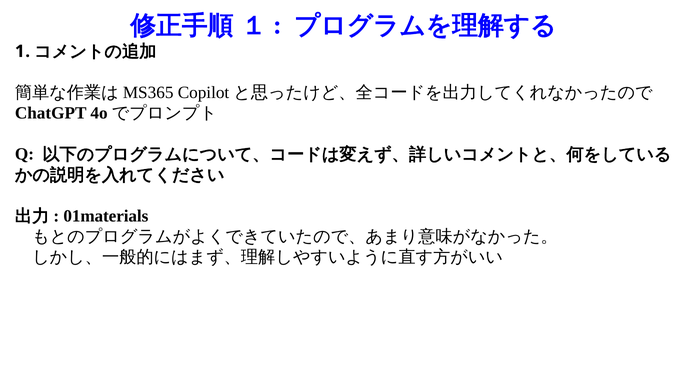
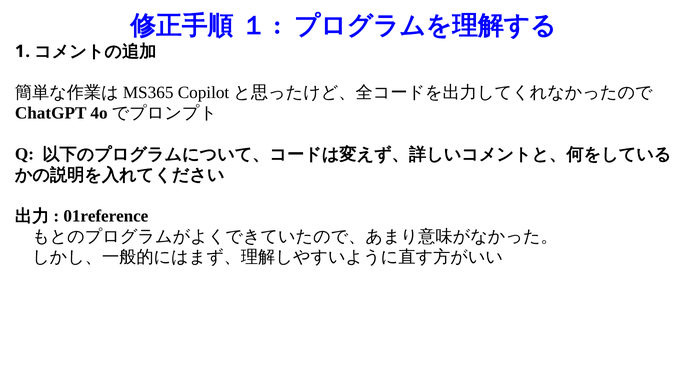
01materials: 01materials -> 01reference (106, 216)
